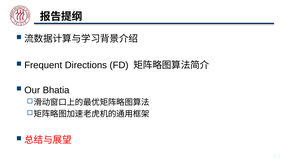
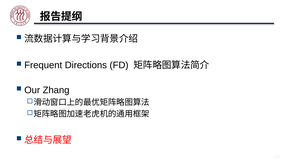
Bhatia: Bhatia -> Zhang (56, 90)
